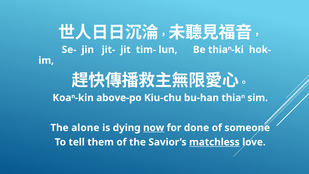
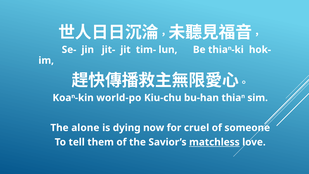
above-po: above-po -> world-po (119, 98)
now underline: present -> none (154, 128)
done: done -> cruel (197, 128)
